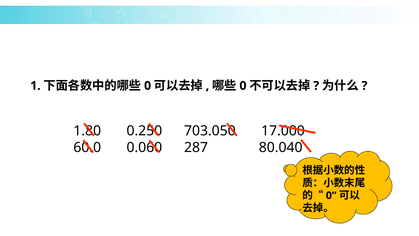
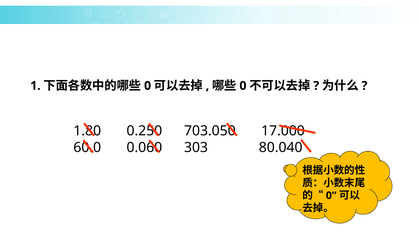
287: 287 -> 303 (196, 147)
